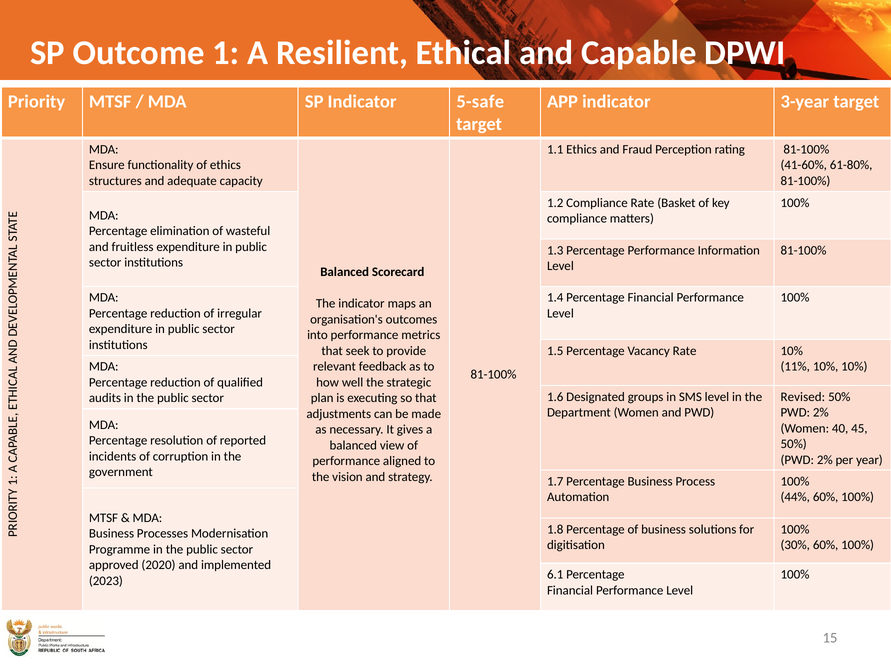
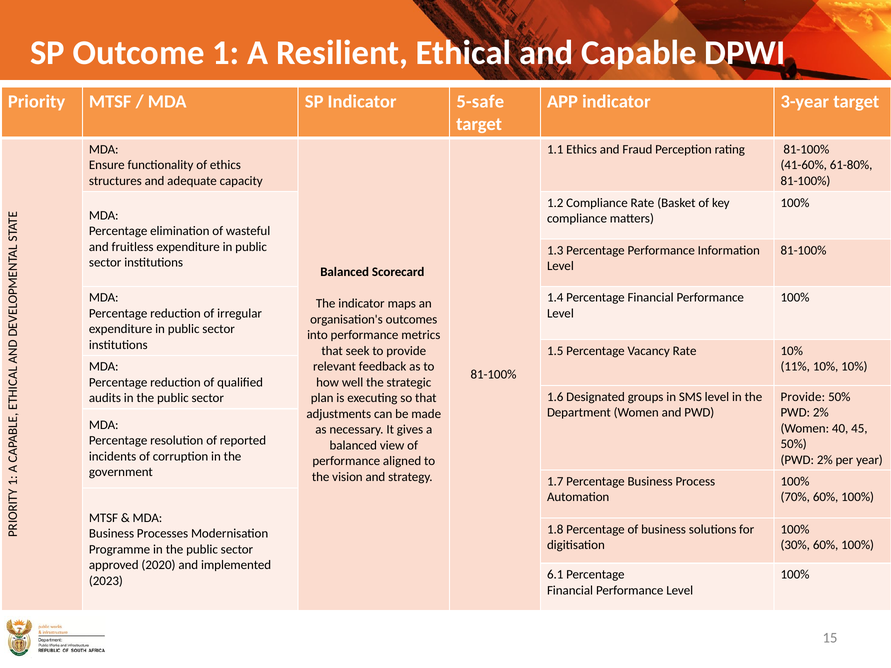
Revised: Revised -> Provide (803, 397)
44%: 44% -> 70% (795, 497)
